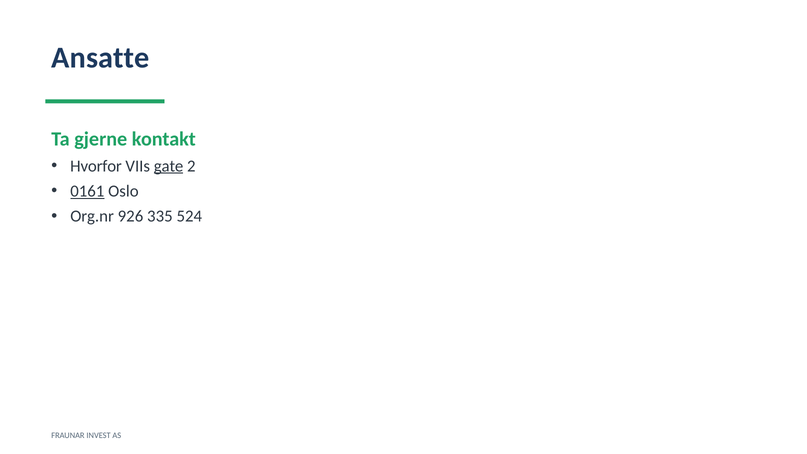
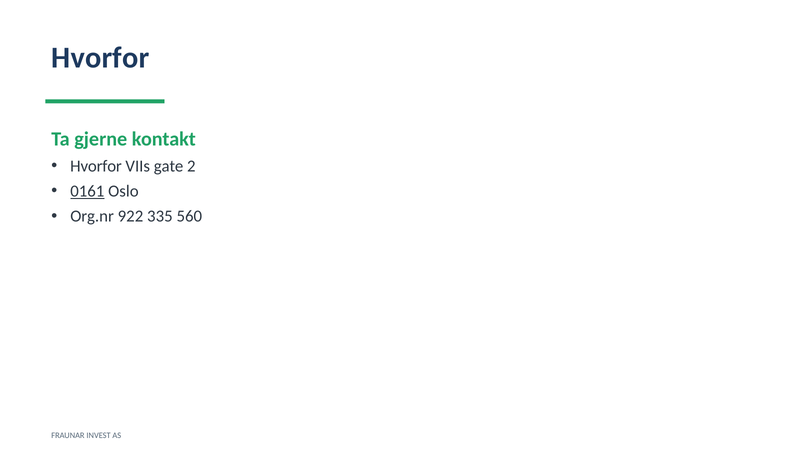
Ansatte: Ansatte -> Hvorfor (100, 58)
gate underline: present -> none (169, 166)
926: 926 -> 922 (130, 216)
524: 524 -> 560 (189, 216)
